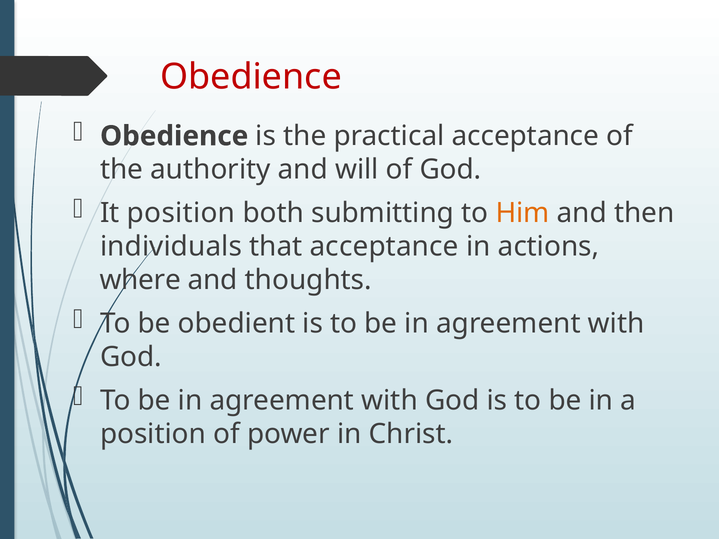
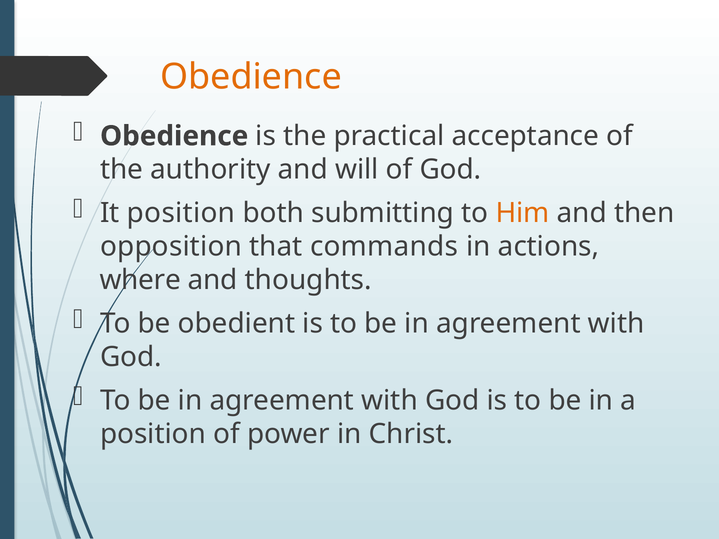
Obedience colour: red -> orange (251, 77)
individuals: individuals -> opposition (171, 247)
that acceptance: acceptance -> commands (384, 247)
